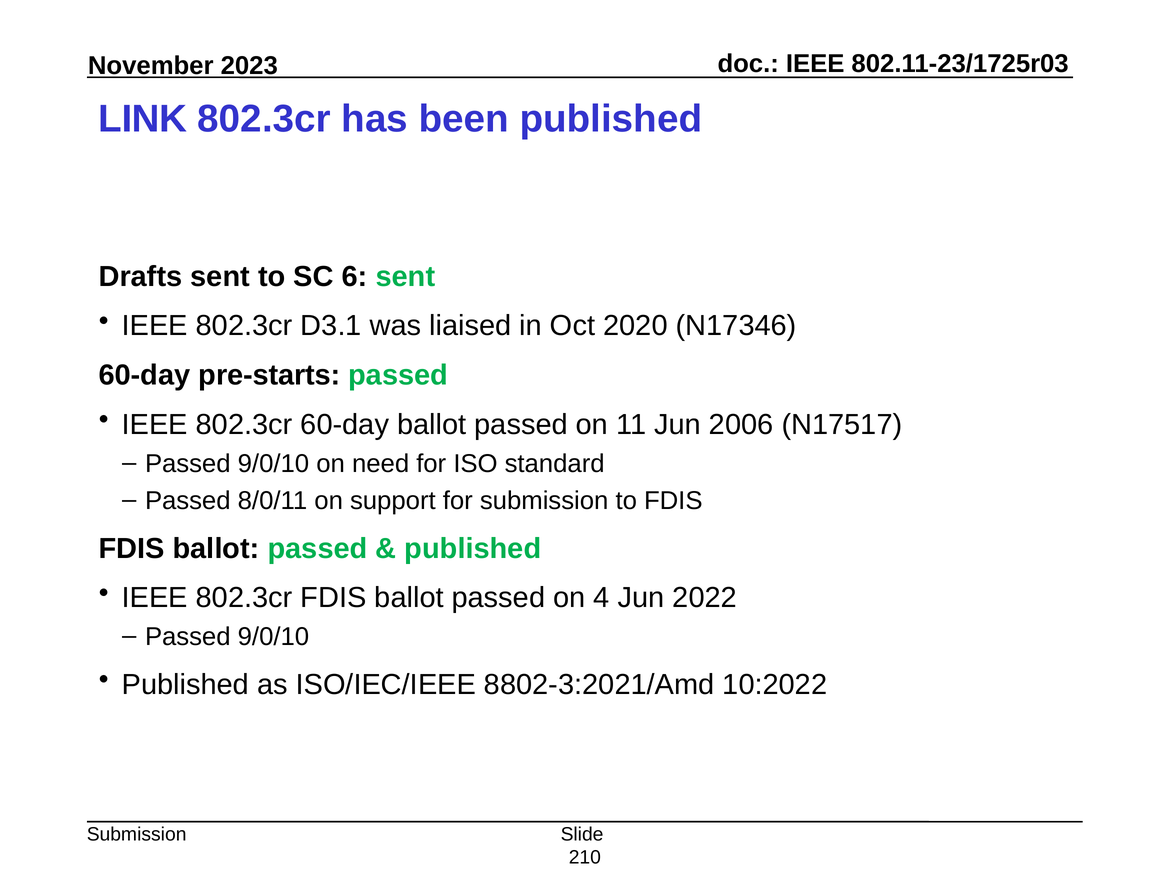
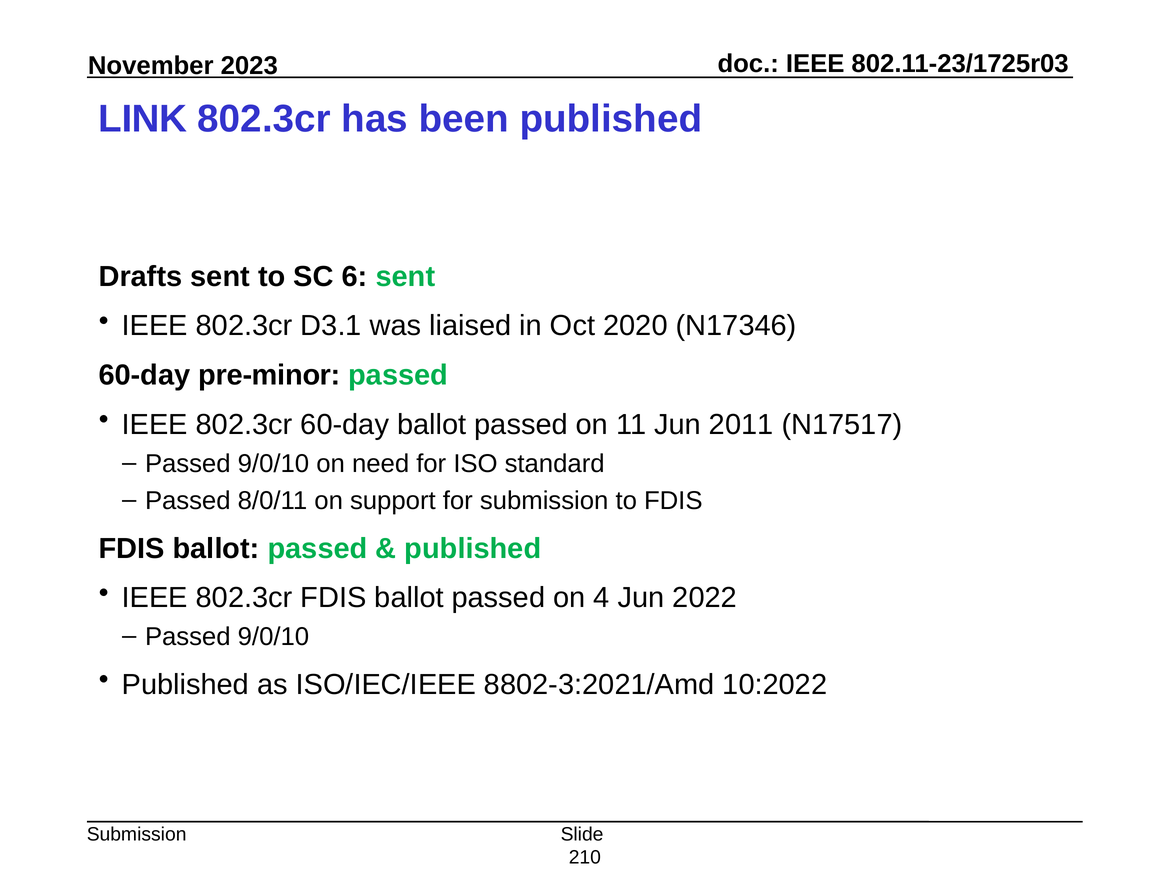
pre-starts: pre-starts -> pre-minor (269, 375)
2006: 2006 -> 2011 (741, 425)
